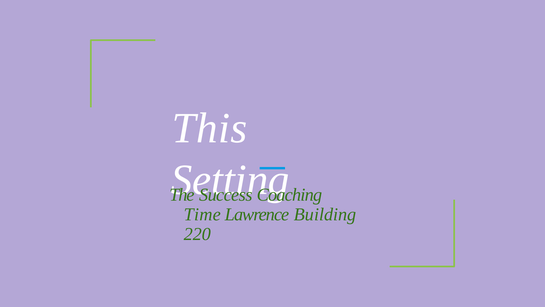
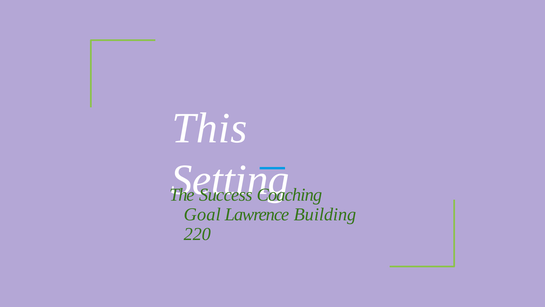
Time: Time -> Goal (202, 214)
